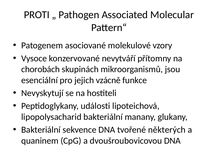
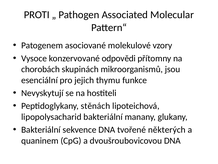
nevytváří: nevytváří -> odpovědi (119, 58)
vzácně: vzácně -> thymu (108, 80)
události: události -> stěnách (95, 106)
